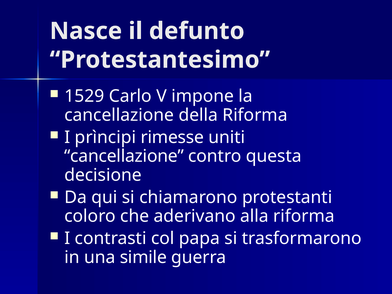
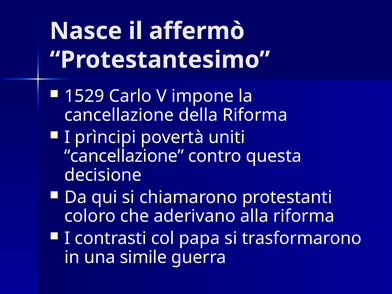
defunto: defunto -> affermò (197, 31)
rimesse: rimesse -> povertà (172, 137)
